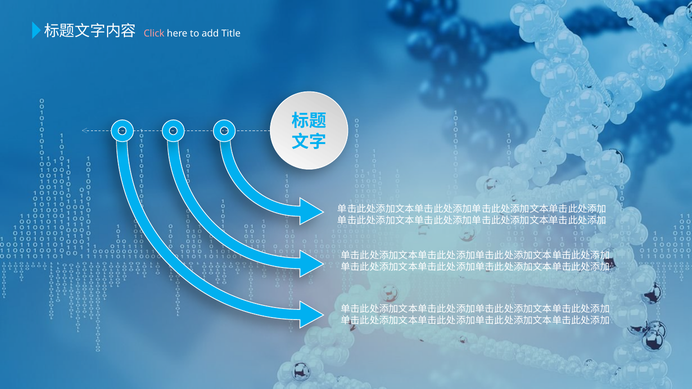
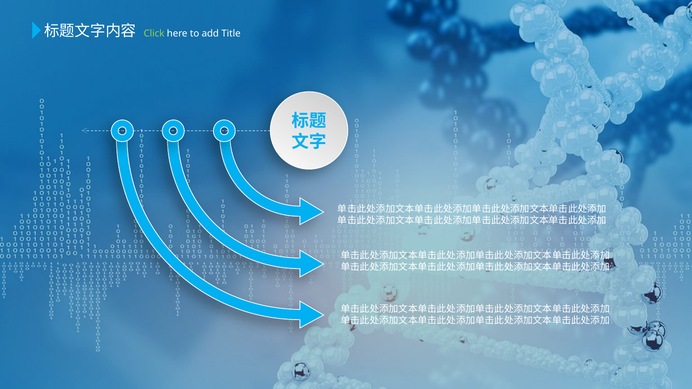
Click colour: pink -> light green (154, 33)
